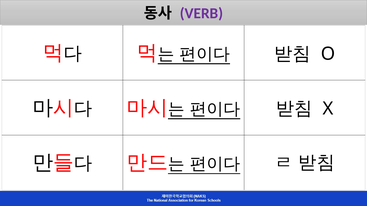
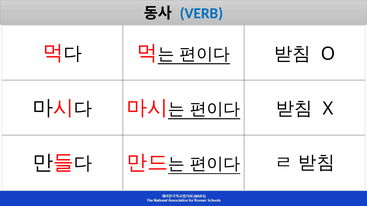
VERB colour: purple -> blue (201, 13)
